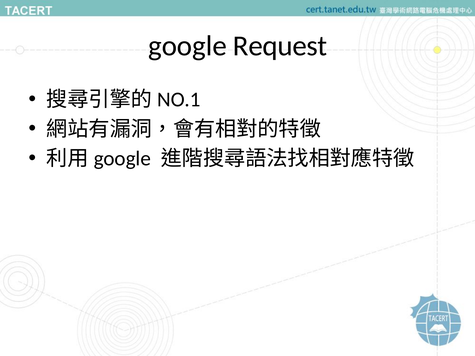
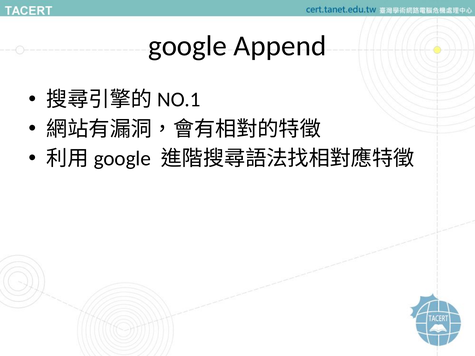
Request: Request -> Append (280, 46)
